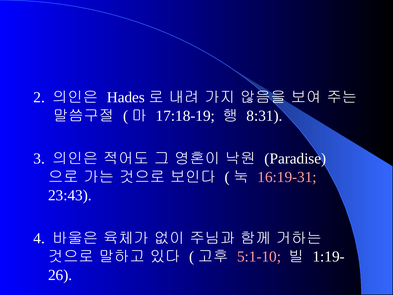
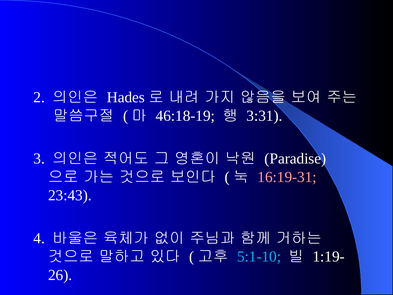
17:18-19: 17:18-19 -> 46:18-19 (185, 116)
8:31: 8:31 -> 3:31 (264, 116)
5:1-10 colour: pink -> light blue (259, 256)
